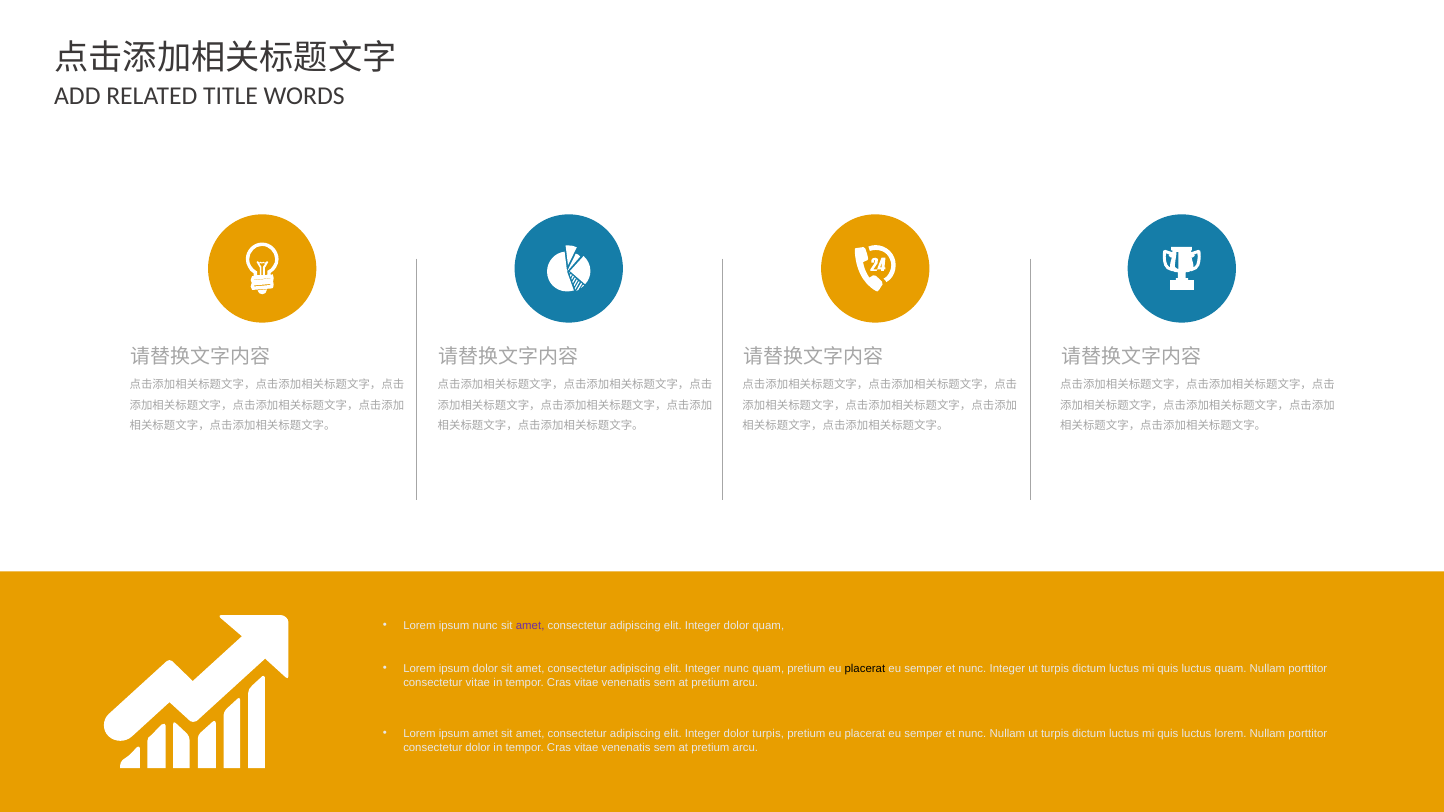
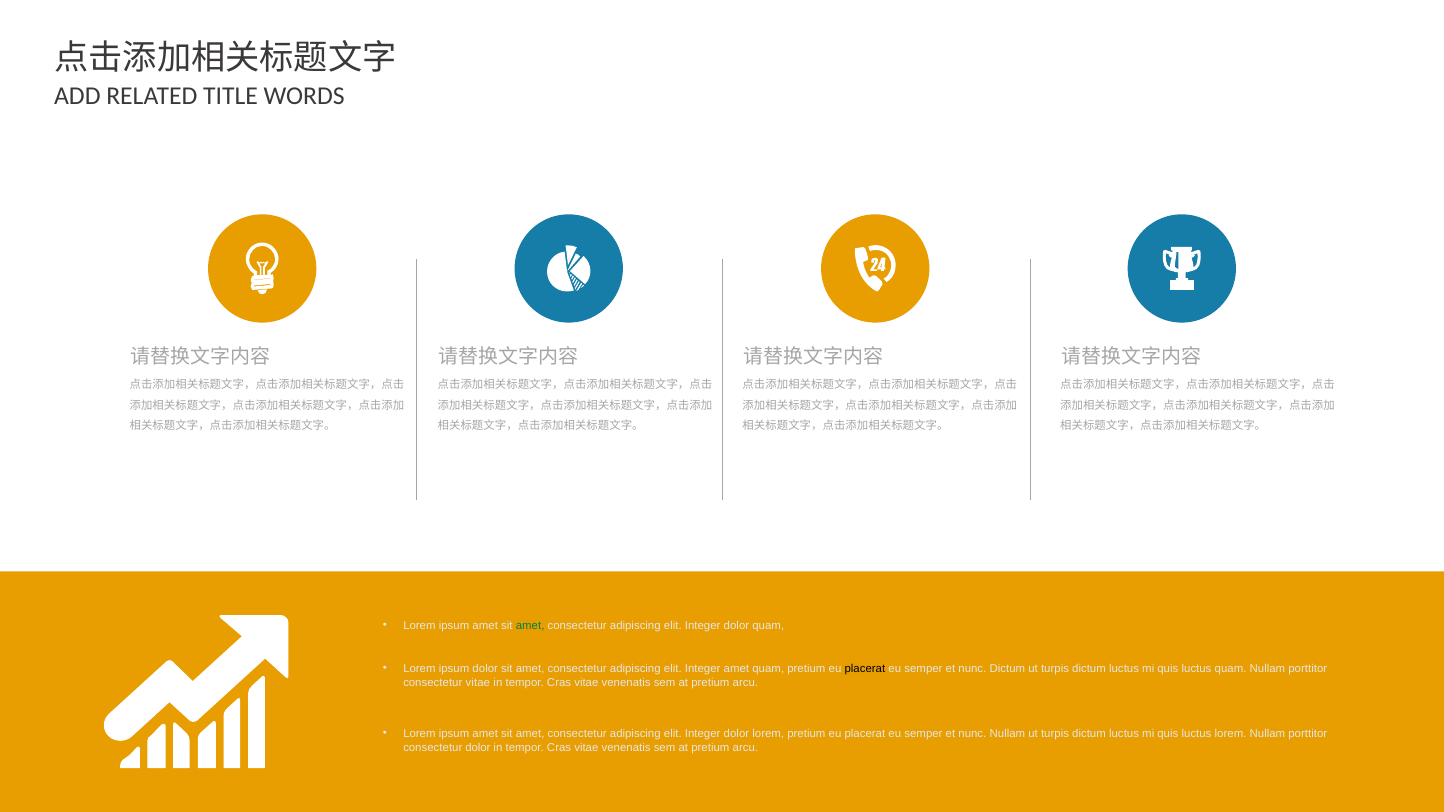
nunc: nunc -> amet (485, 626)
amet colour: purple -> green (530, 626)
Integer nunc: nunc -> amet (736, 669)
nunc Integer: Integer -> Dictum (1007, 669)
dolor turpis: turpis -> lorem (768, 734)
